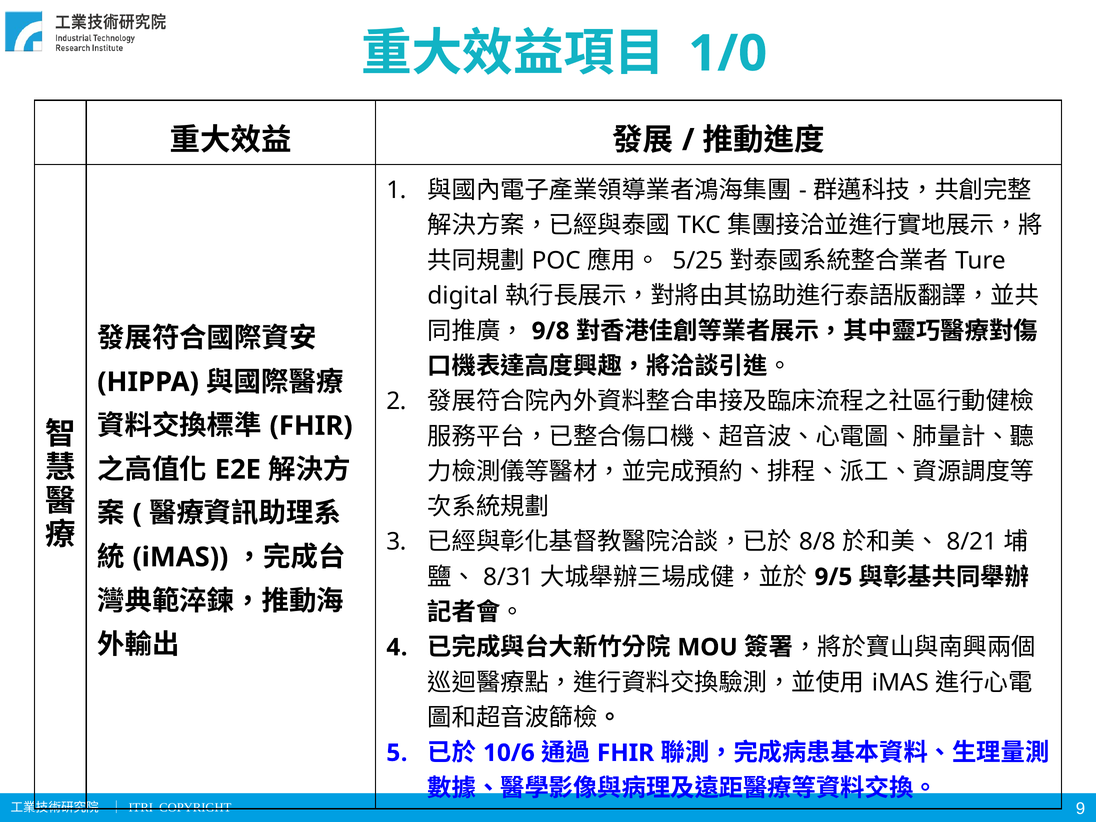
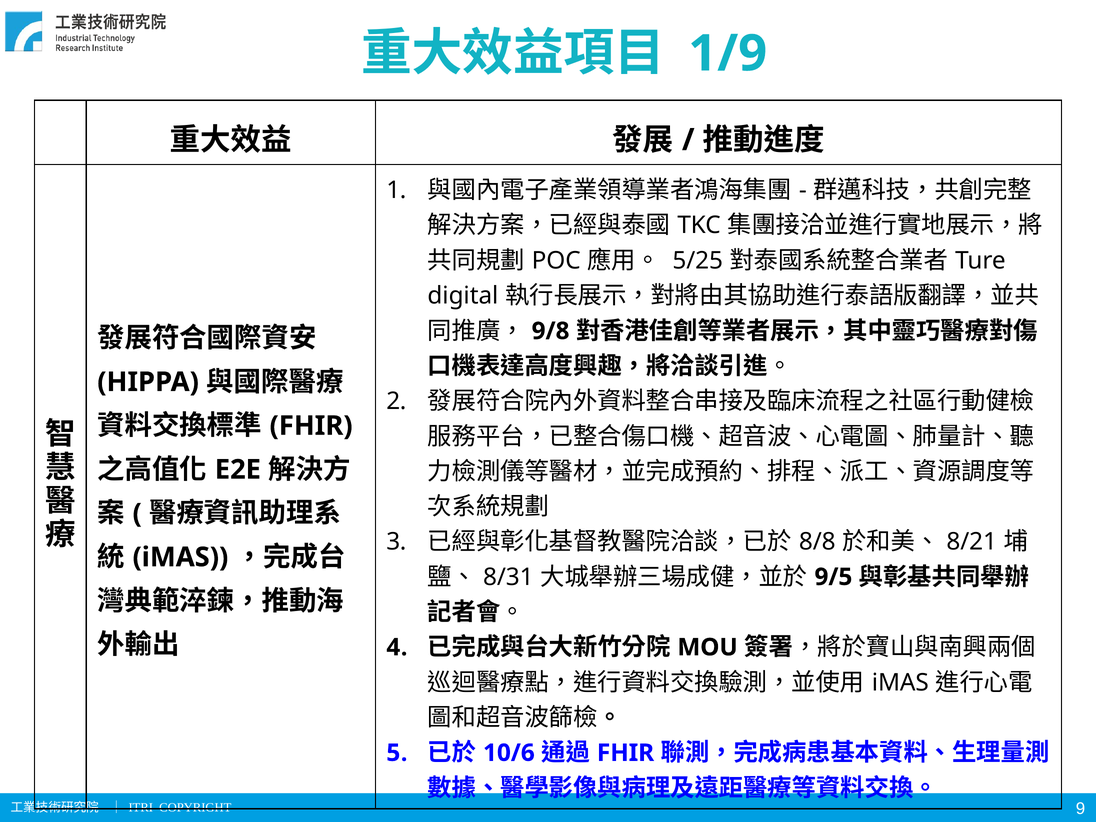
1/0: 1/0 -> 1/9 (728, 54)
